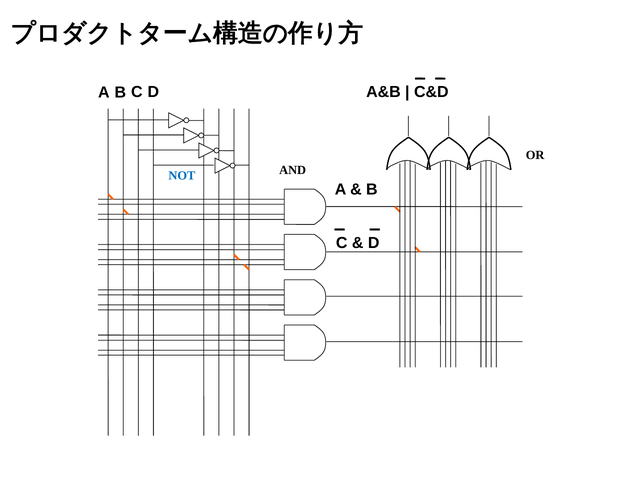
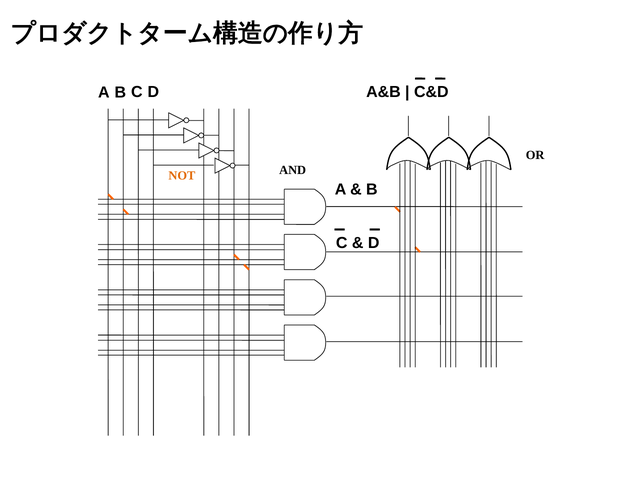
NOT colour: blue -> orange (182, 176)
